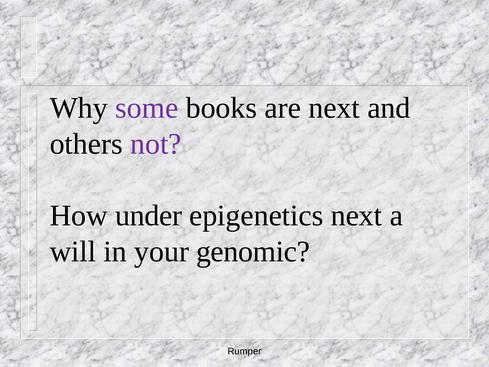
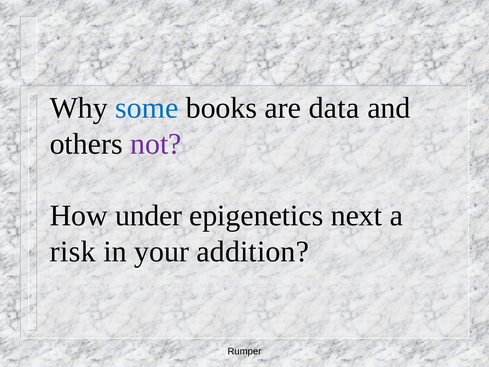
some colour: purple -> blue (147, 108)
are next: next -> data (334, 108)
will: will -> risk (73, 251)
genomic: genomic -> addition (253, 251)
